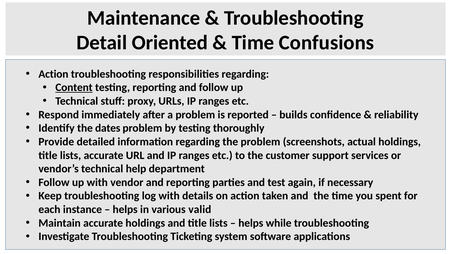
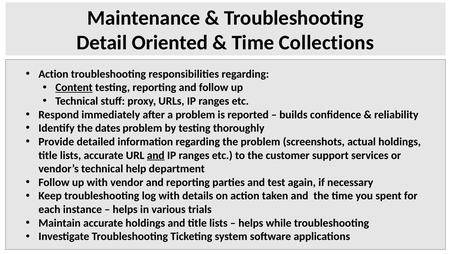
Confusions: Confusions -> Collections (326, 43)
and underline: none -> present (156, 155)
valid: valid -> trials (200, 209)
